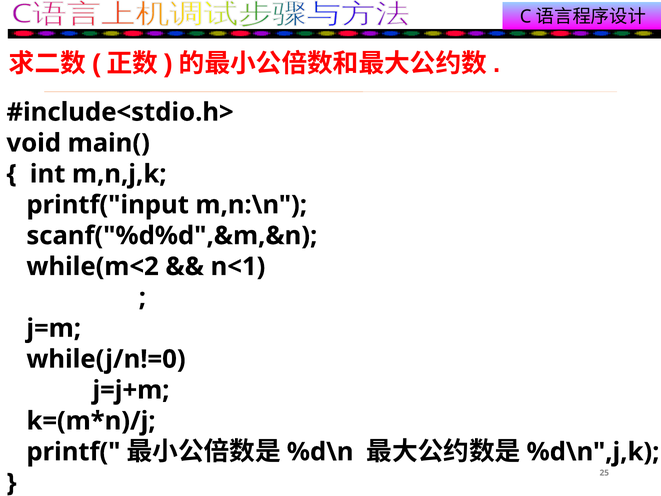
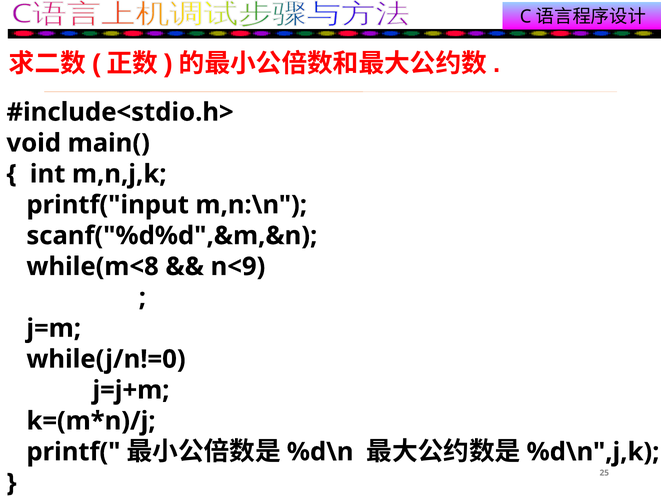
while(m<2: while(m<2 -> while(m<8 (93, 266)
n<1: n<1 -> n<9 (238, 266)
